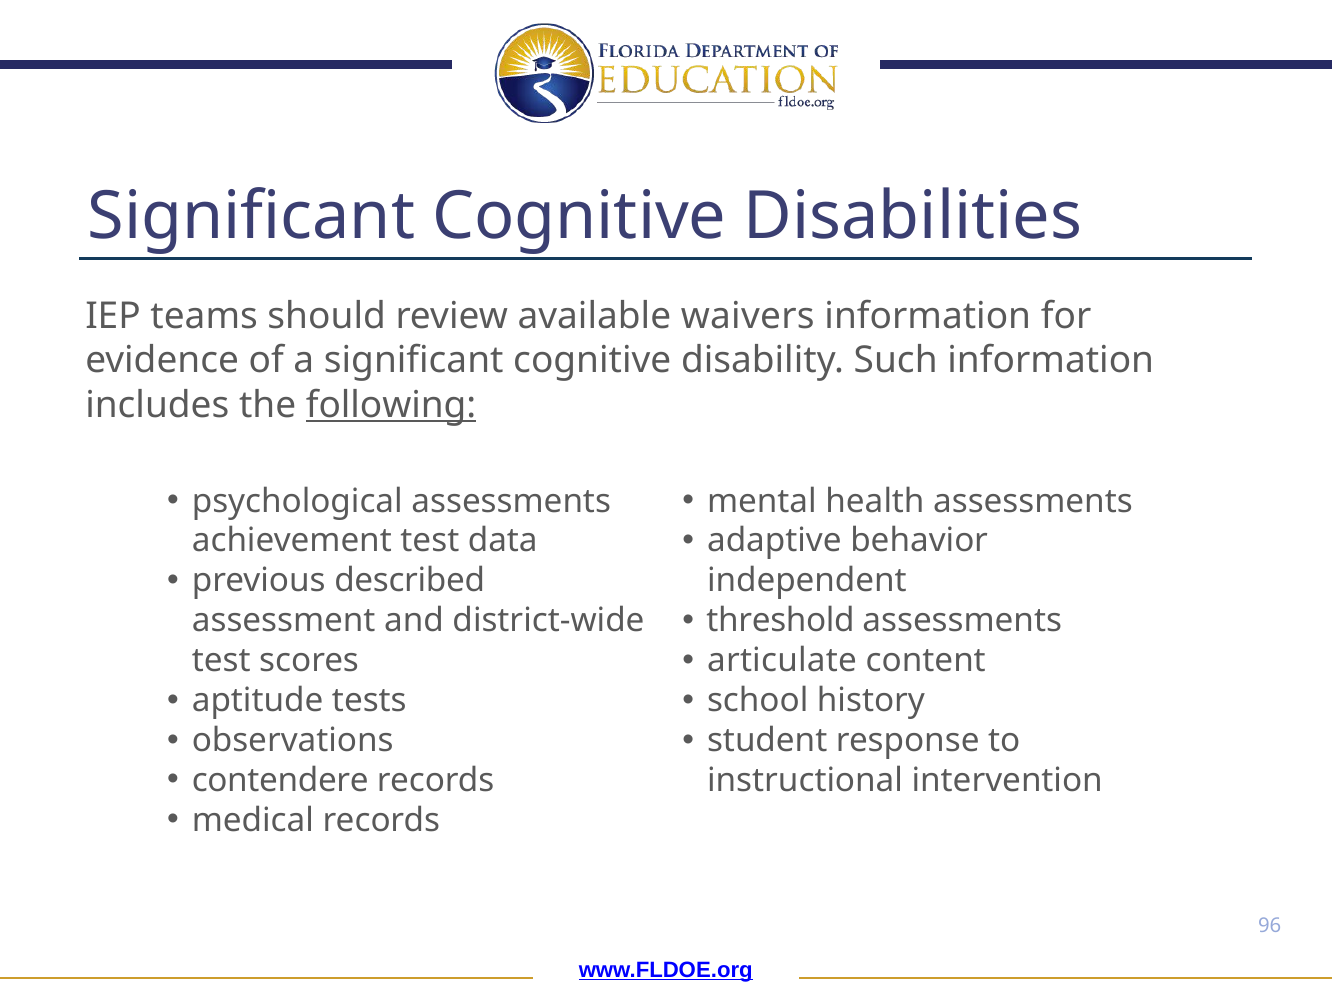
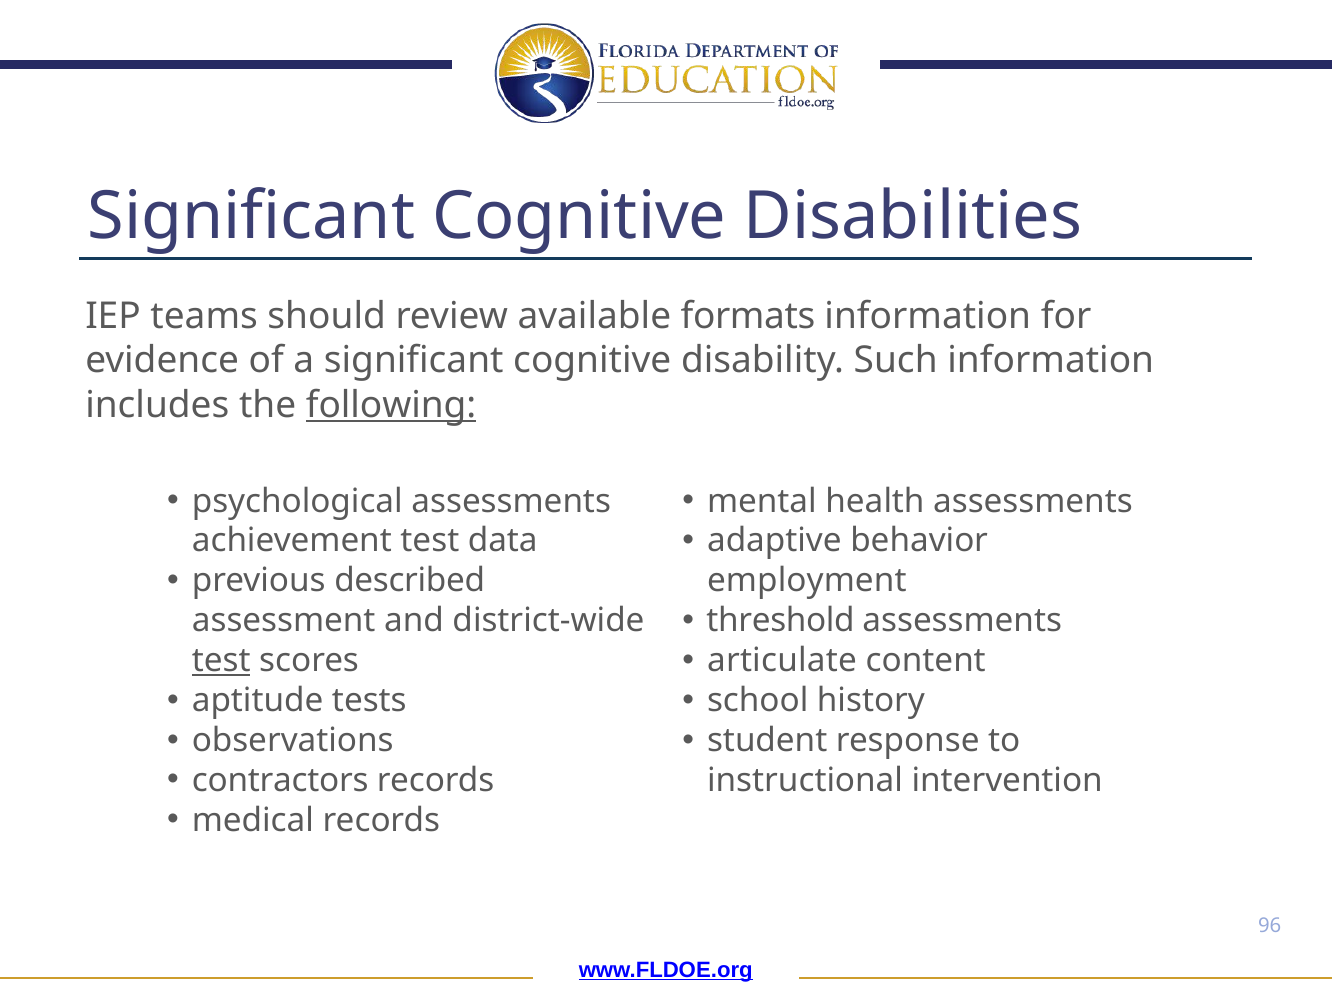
waivers: waivers -> formats (748, 316)
independent: independent -> employment (807, 581)
test underline: none -> present (221, 661)
contendere: contendere -> contractors (280, 781)
